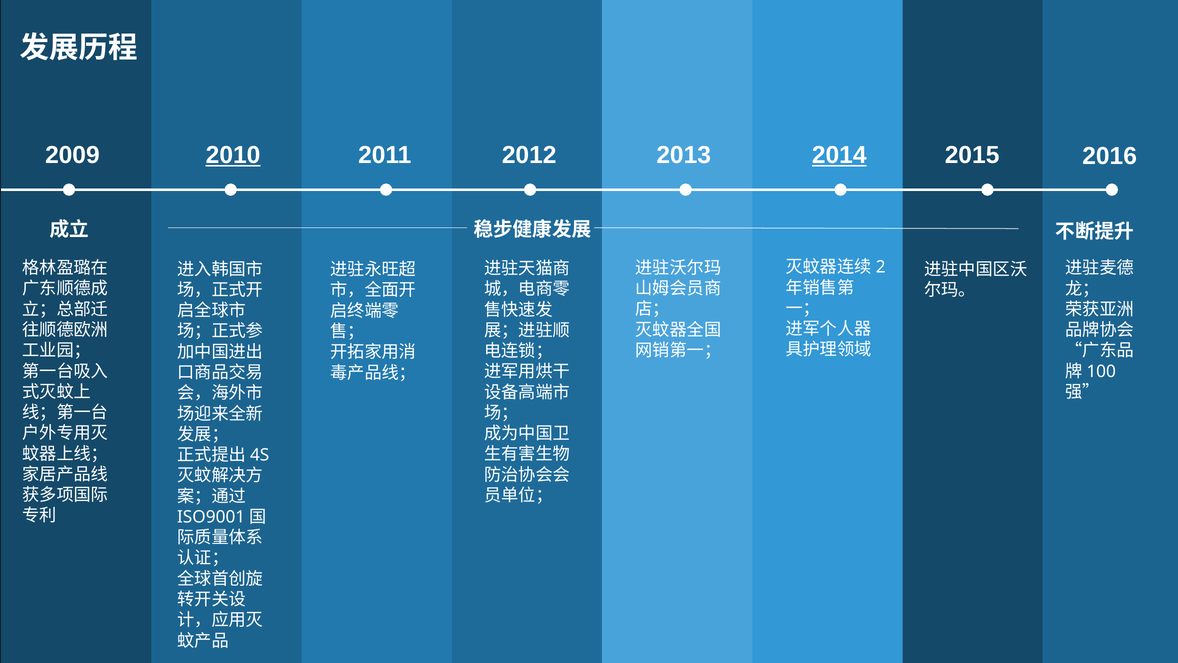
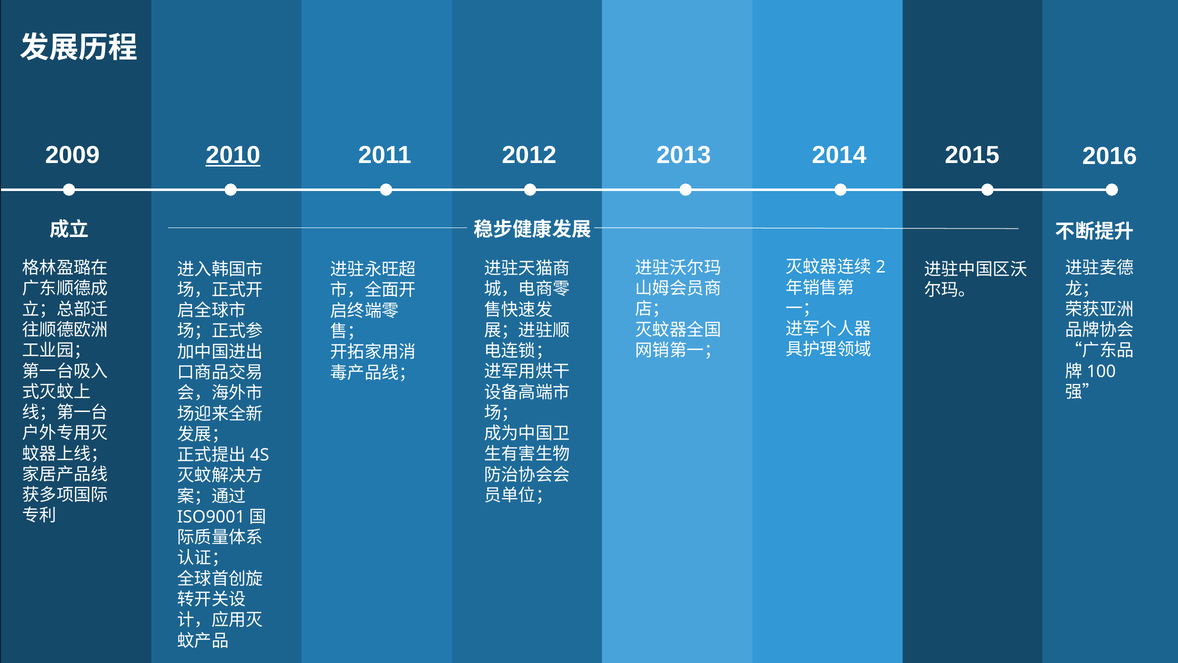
2014 underline: present -> none (839, 155)
